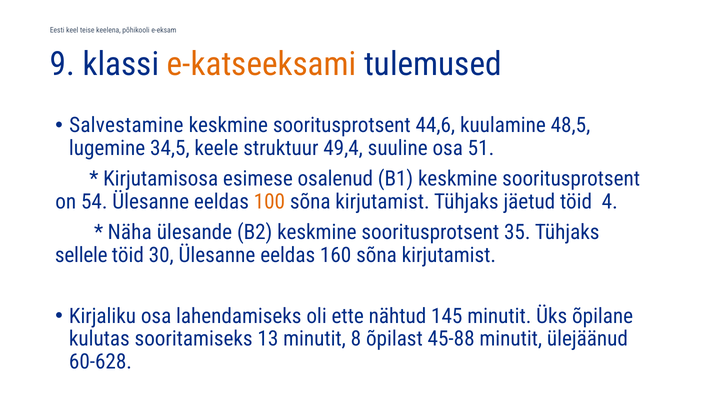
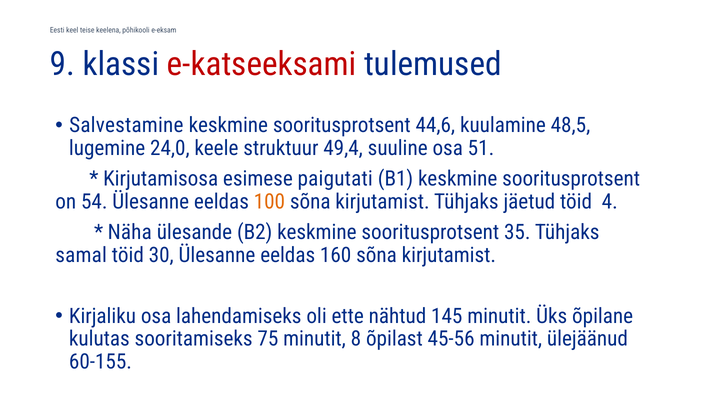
e-katseeksami colour: orange -> red (262, 64)
34,5: 34,5 -> 24,0 (170, 148)
osalenud: osalenud -> paigutati (335, 178)
sellele: sellele -> samal (81, 255)
13: 13 -> 75 (268, 338)
45-88: 45-88 -> 45-56 (451, 338)
60-628: 60-628 -> 60-155 (100, 361)
